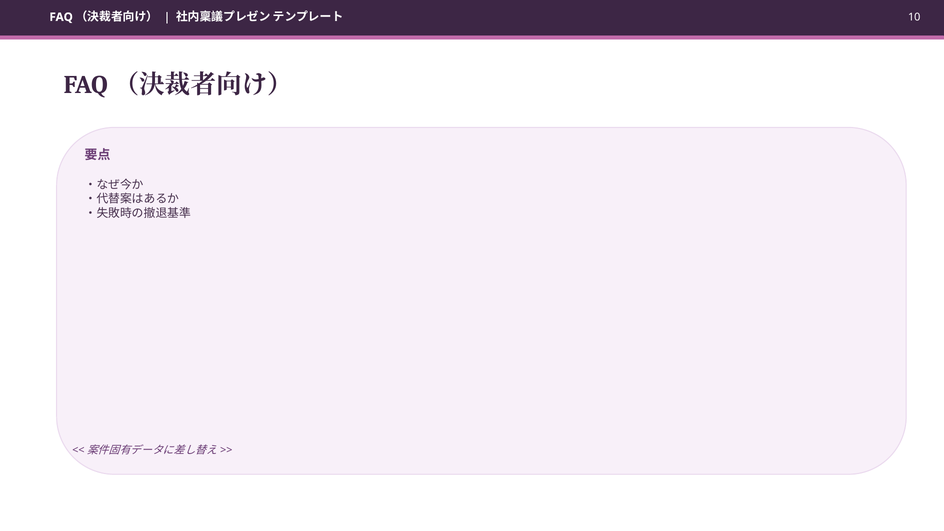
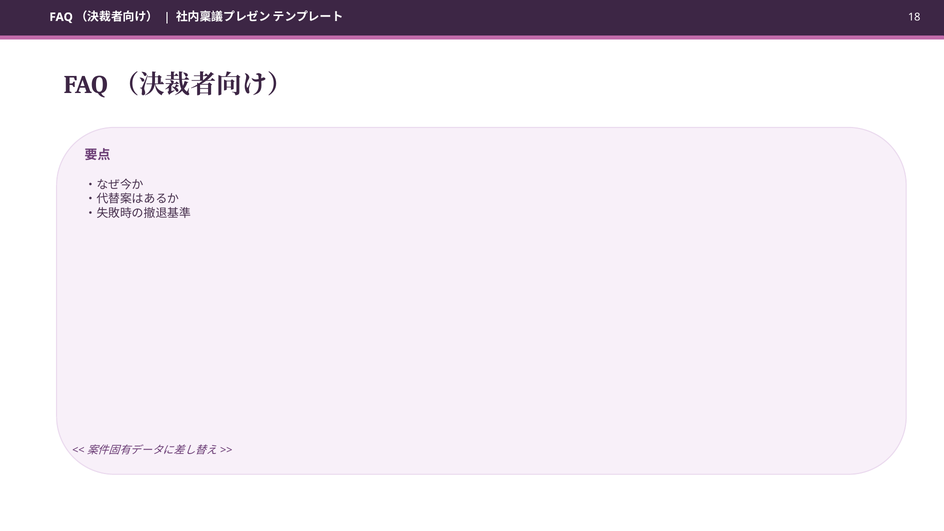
10: 10 -> 18 (914, 17)
